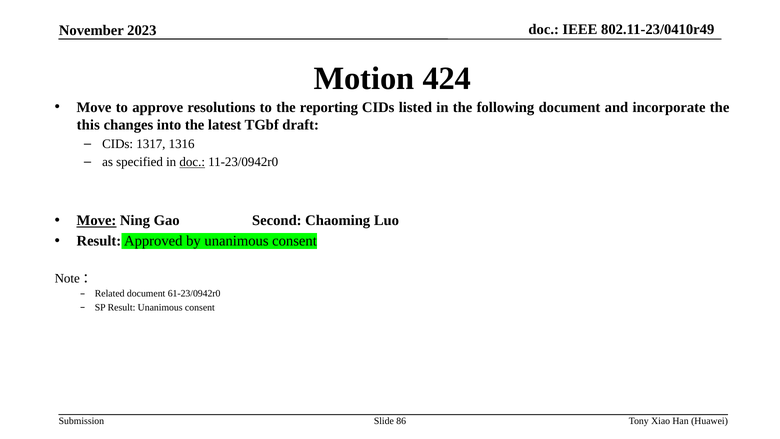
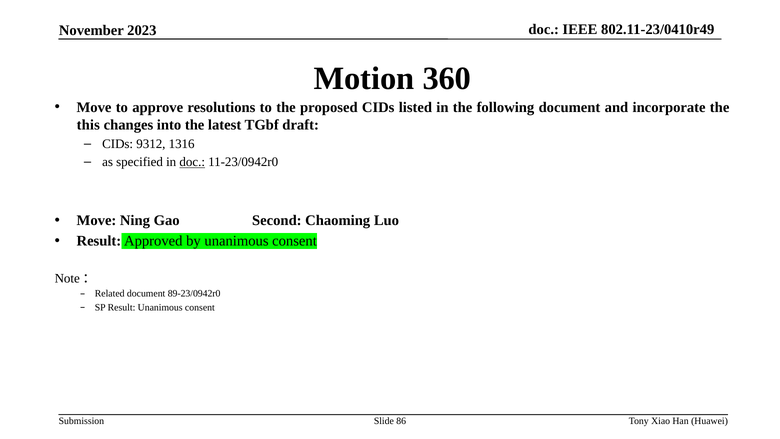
424: 424 -> 360 (447, 78)
reporting: reporting -> proposed (329, 107)
1317: 1317 -> 9312 (151, 144)
Move underline: present -> none (96, 220)
61-23/0942r0: 61-23/0942r0 -> 89-23/0942r0 (194, 293)
